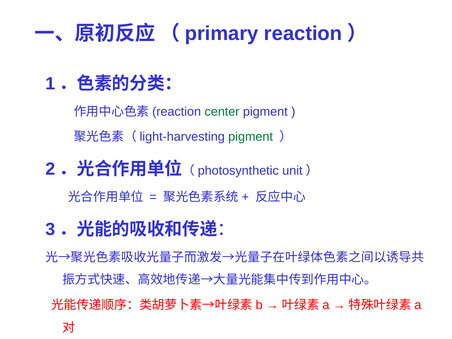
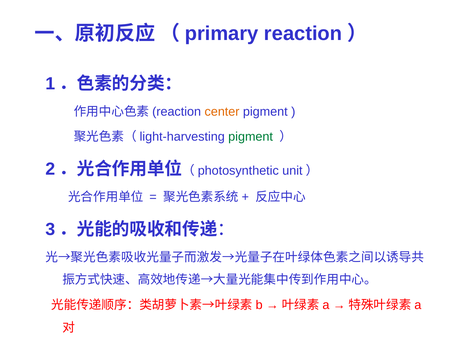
center colour: green -> orange (222, 112)
